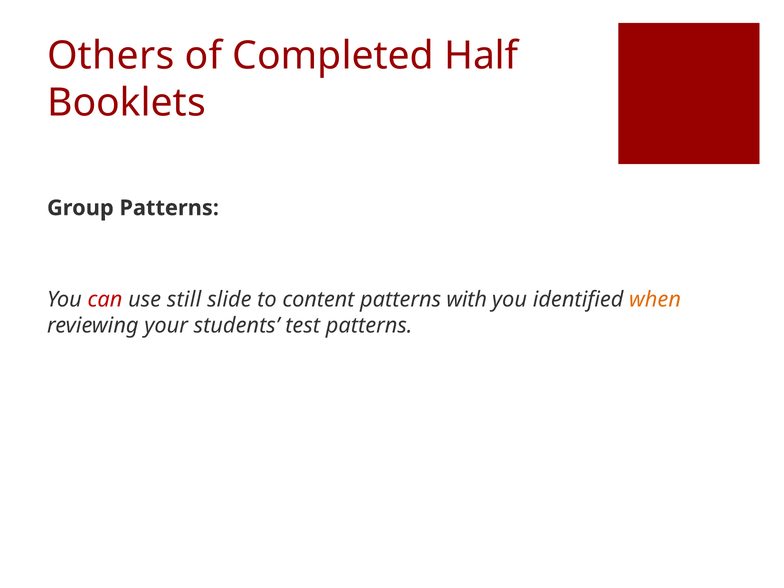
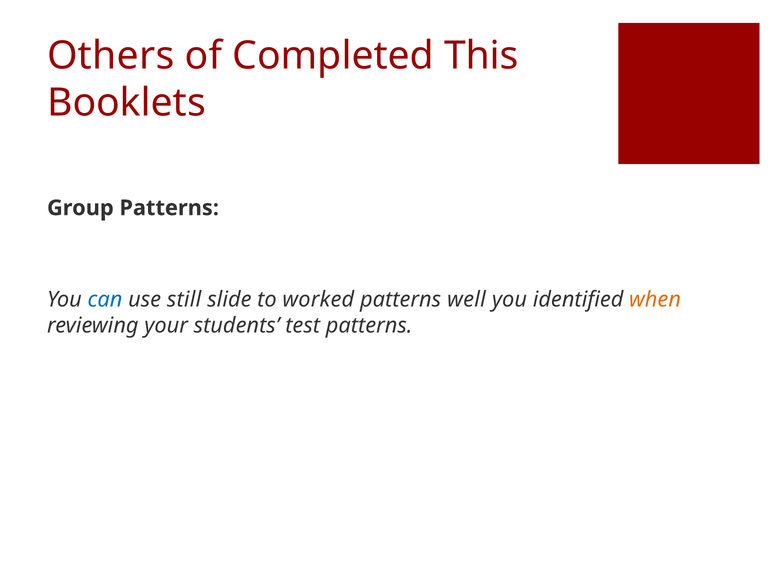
Half: Half -> This (481, 56)
can colour: red -> blue (105, 299)
content: content -> worked (318, 299)
with: with -> well (467, 299)
